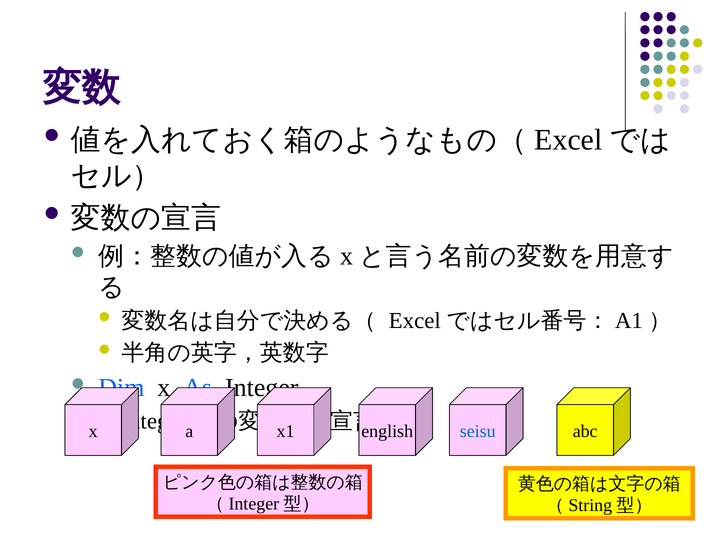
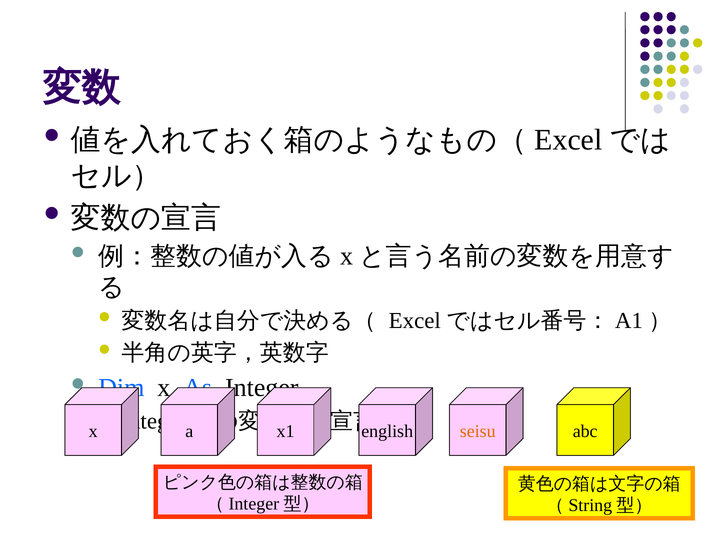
seisu colour: blue -> orange (478, 432)
